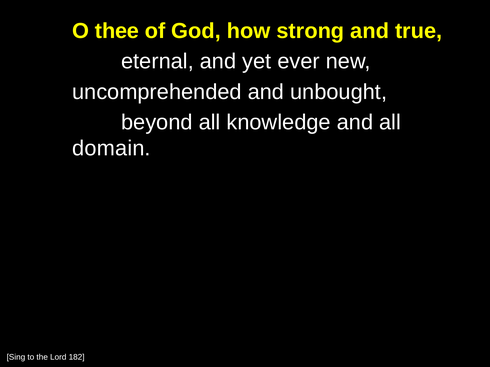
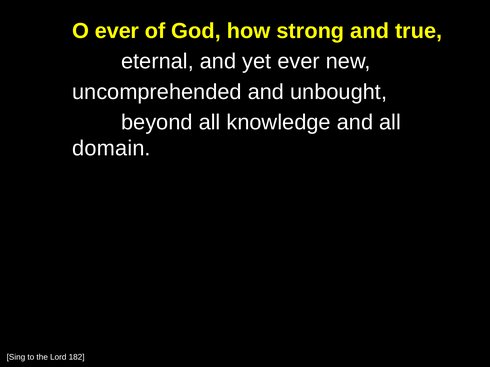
O thee: thee -> ever (117, 31)
